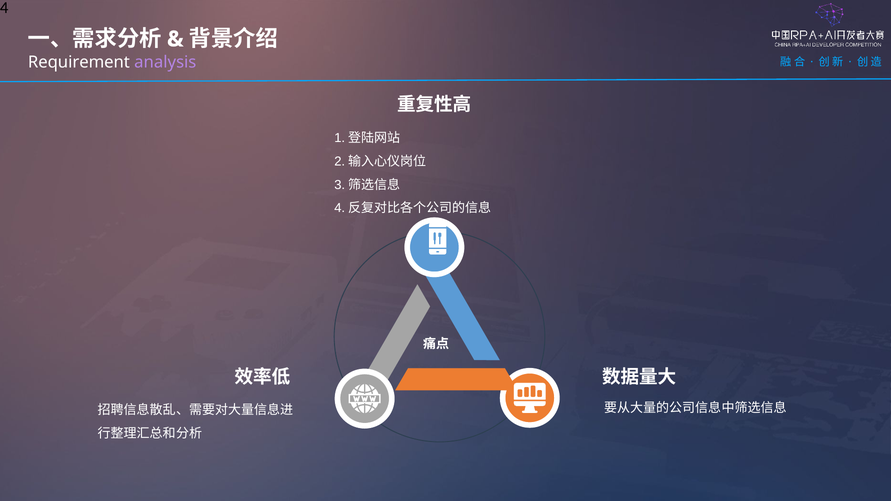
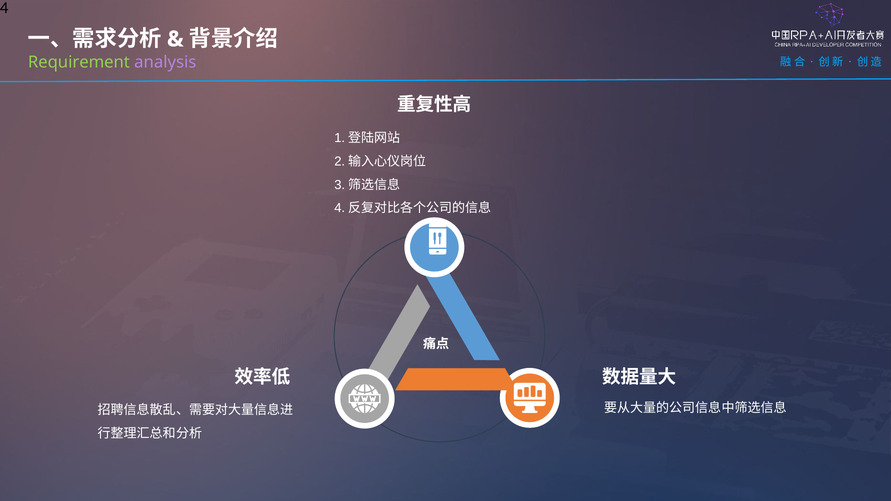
Requirement colour: white -> light green (79, 62)
